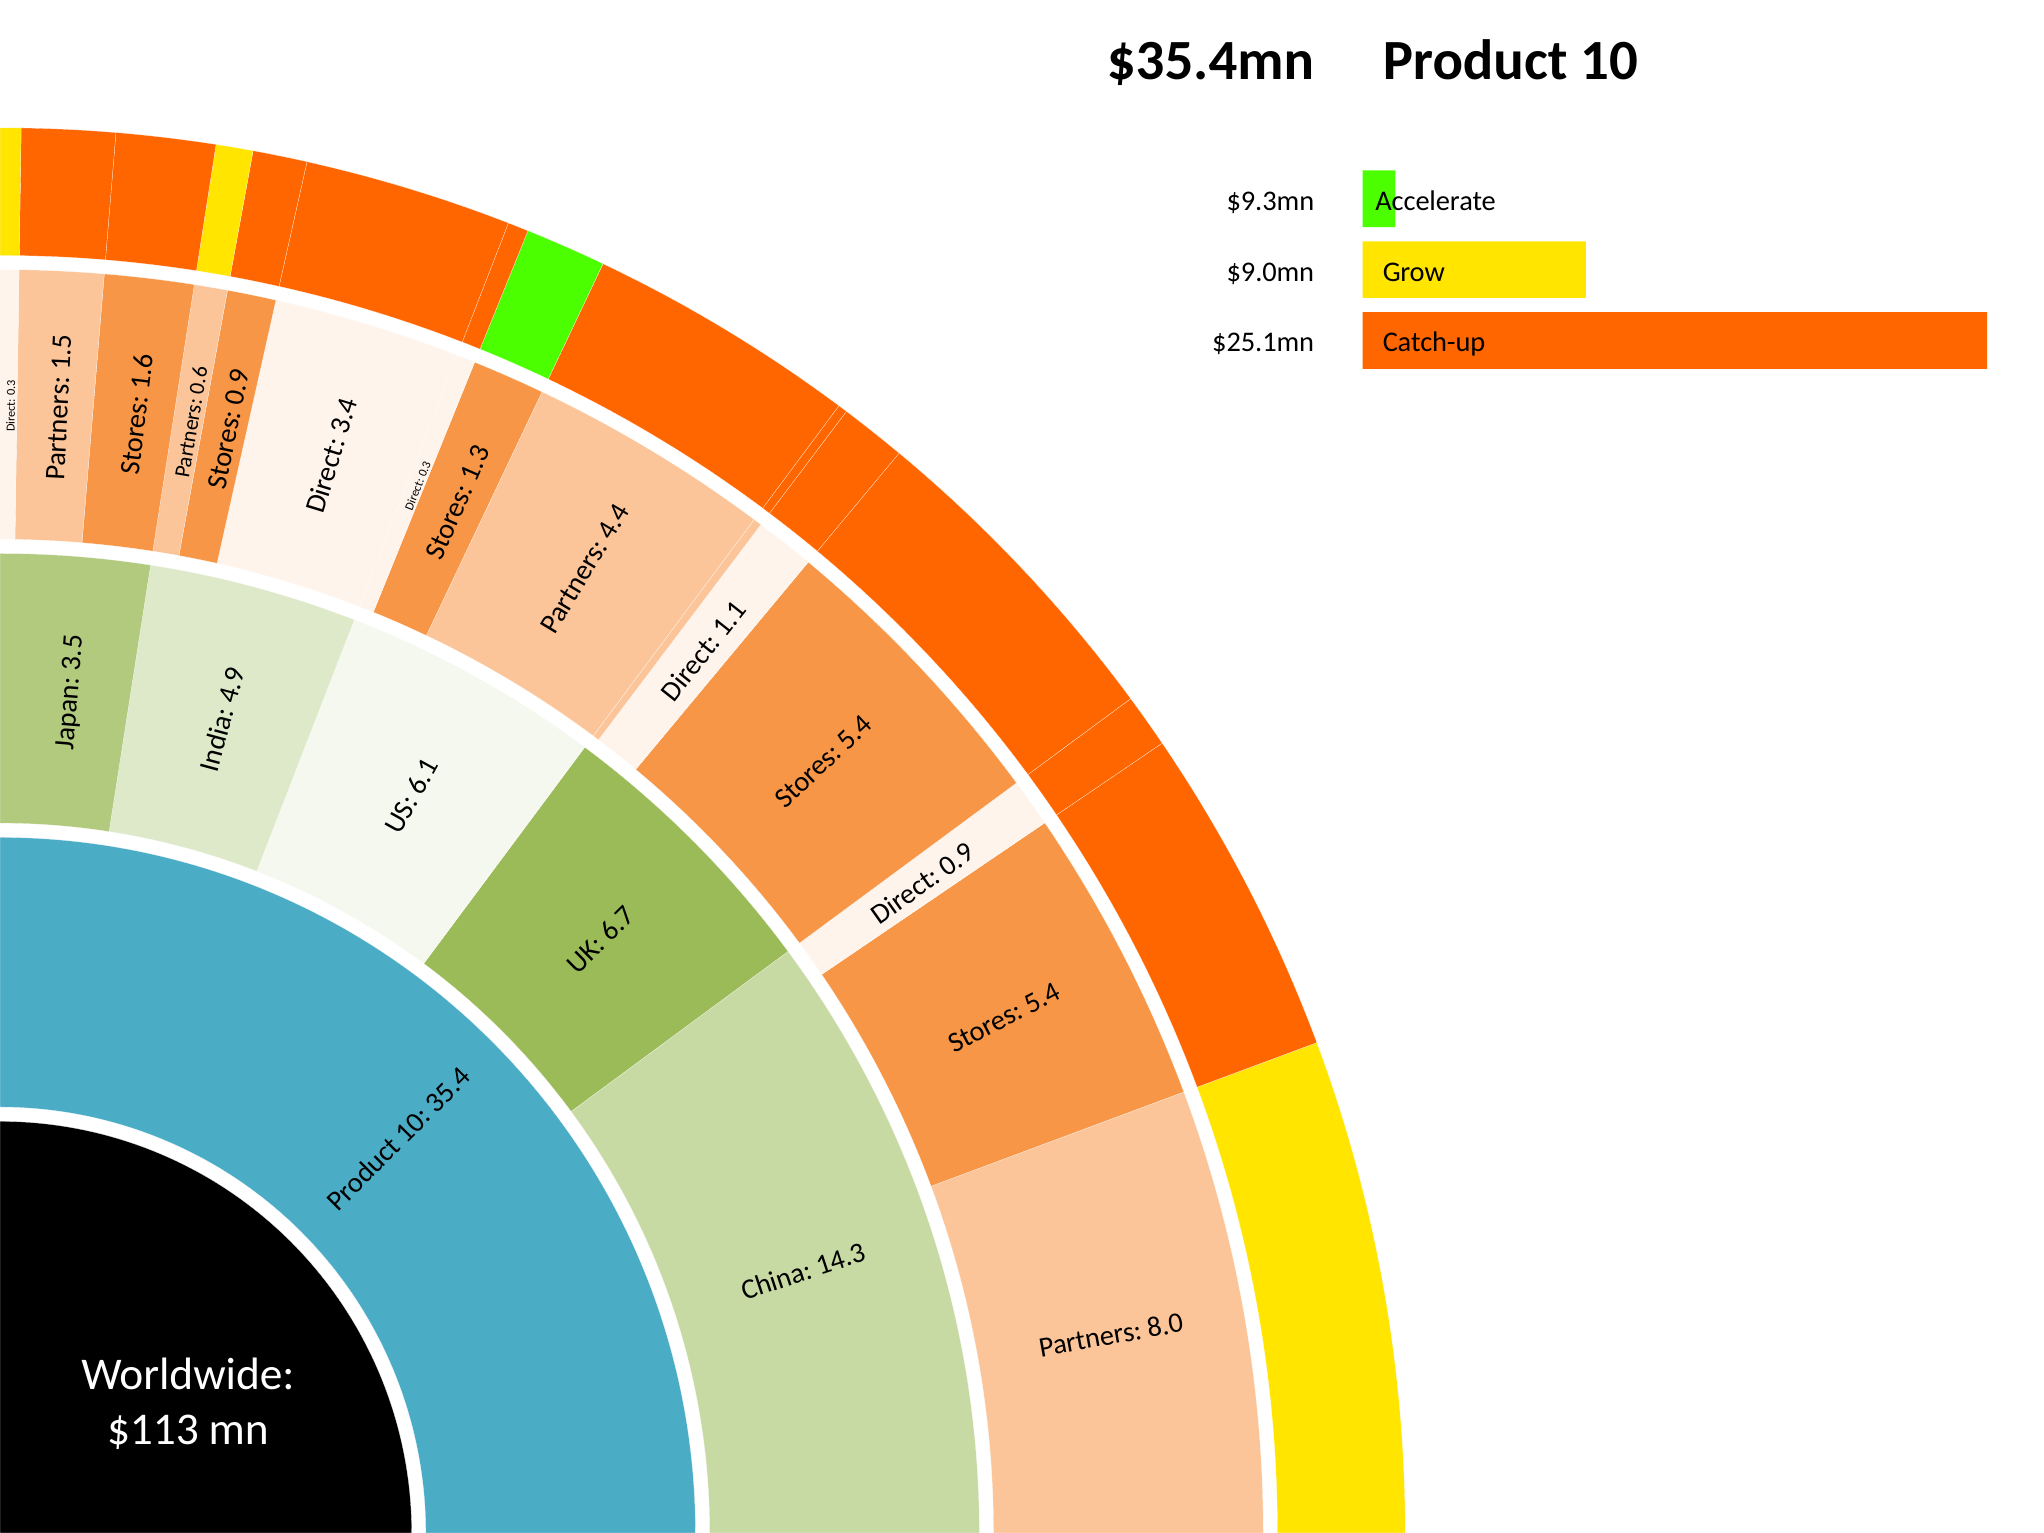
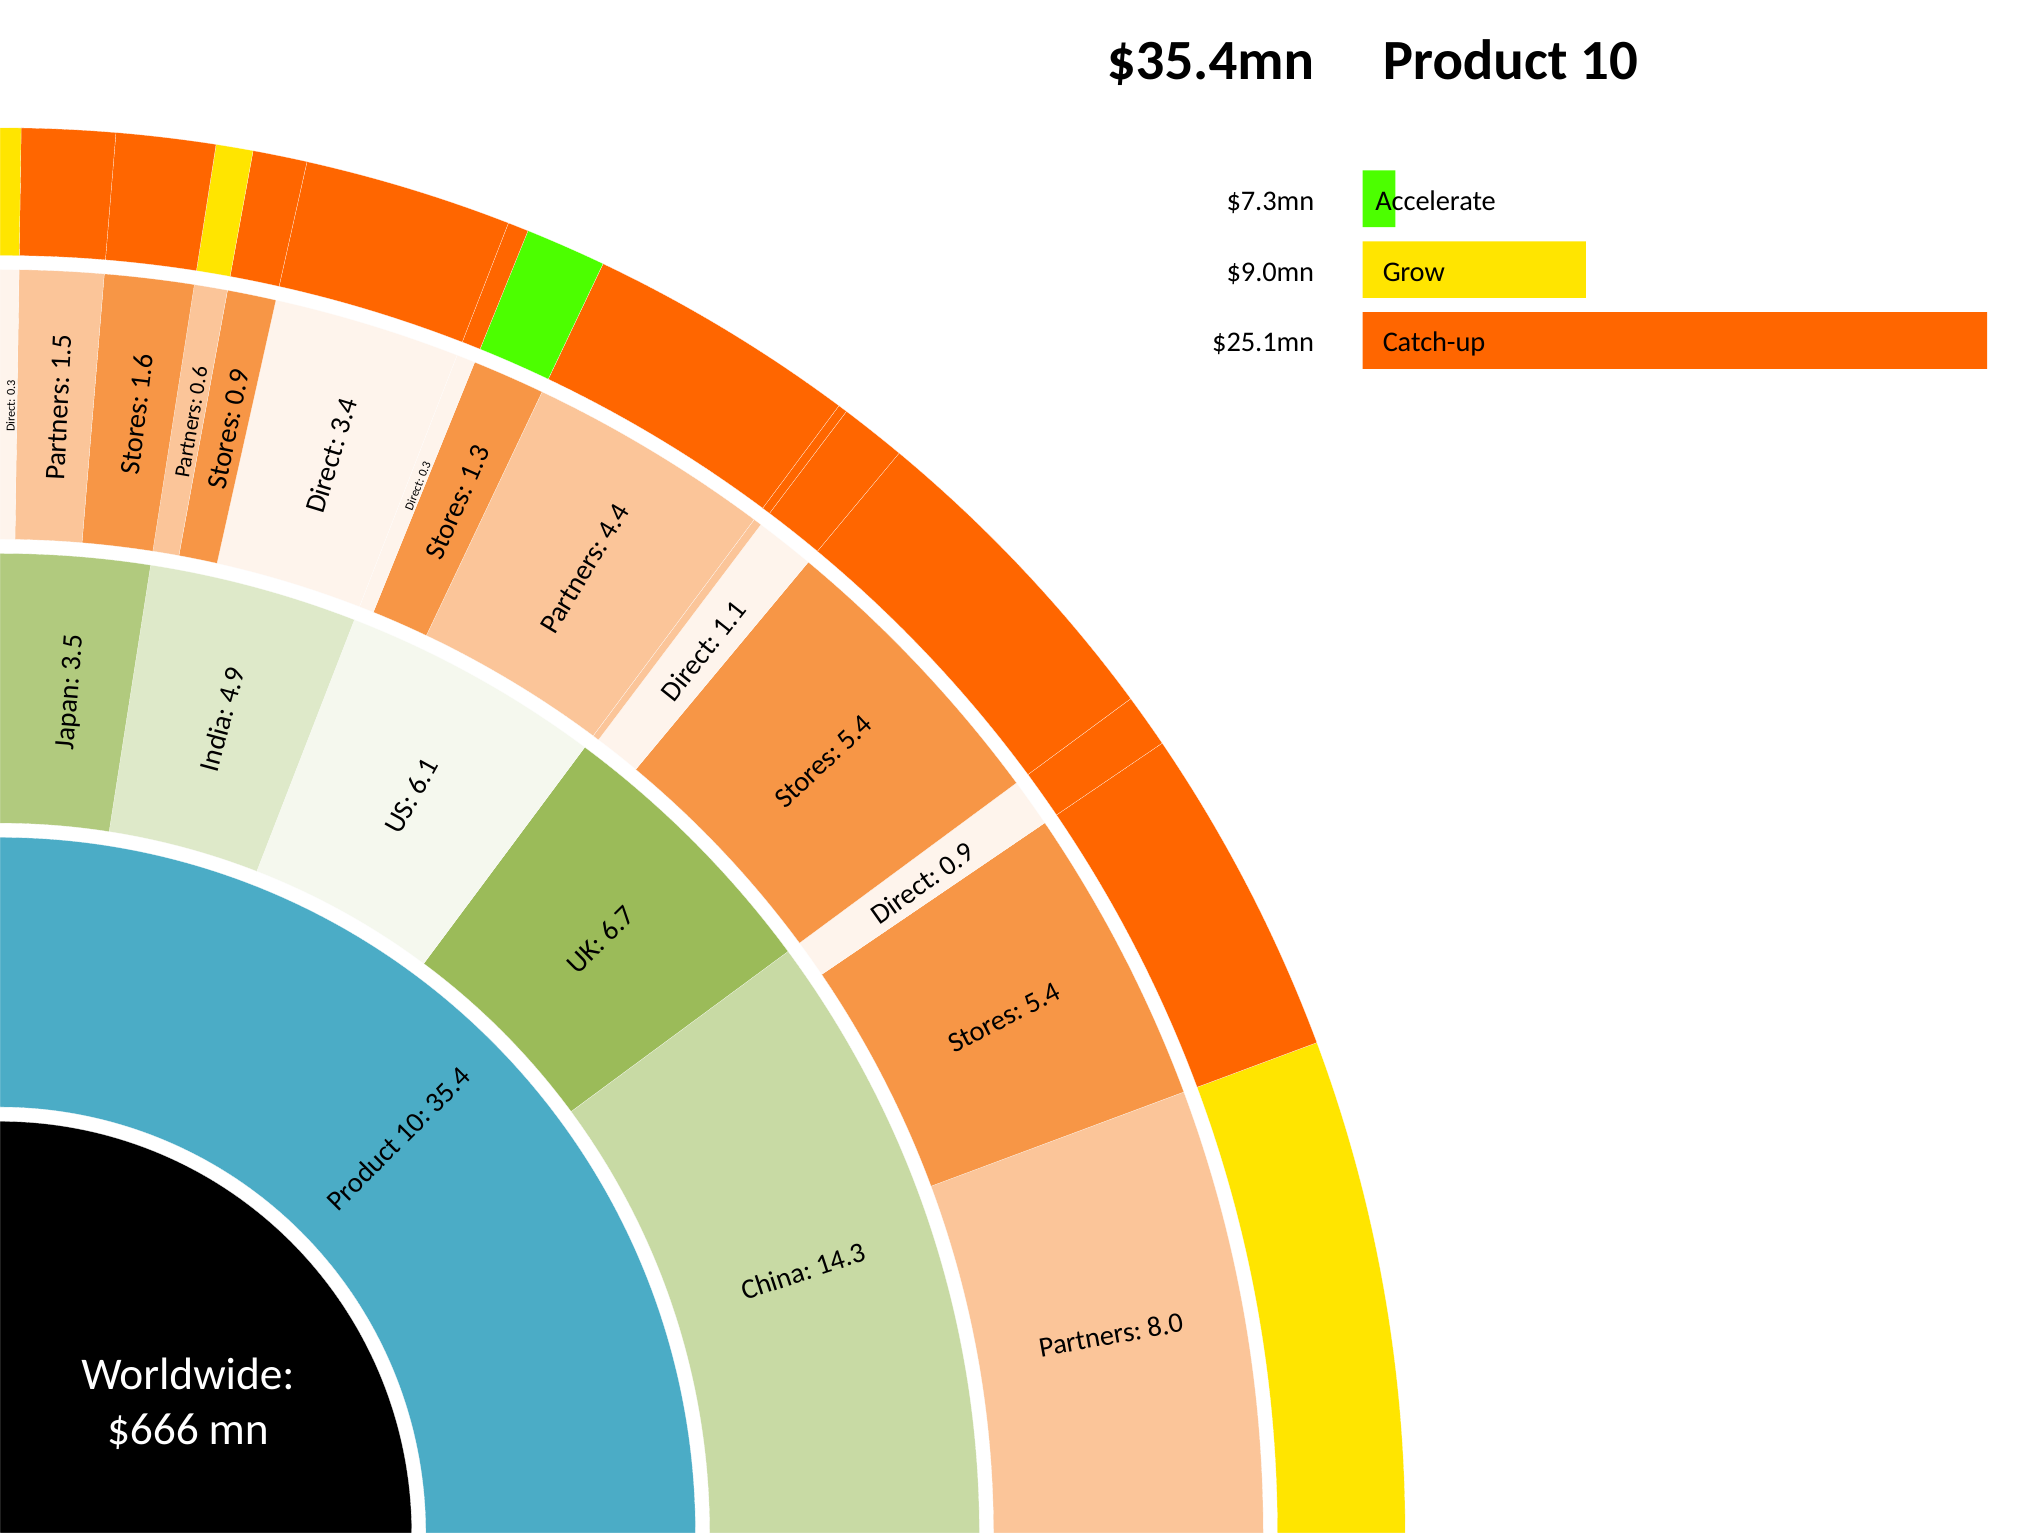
$9.3mn: $9.3mn -> $7.3mn (1270, 201)
$113: $113 -> $666 (153, 1429)
